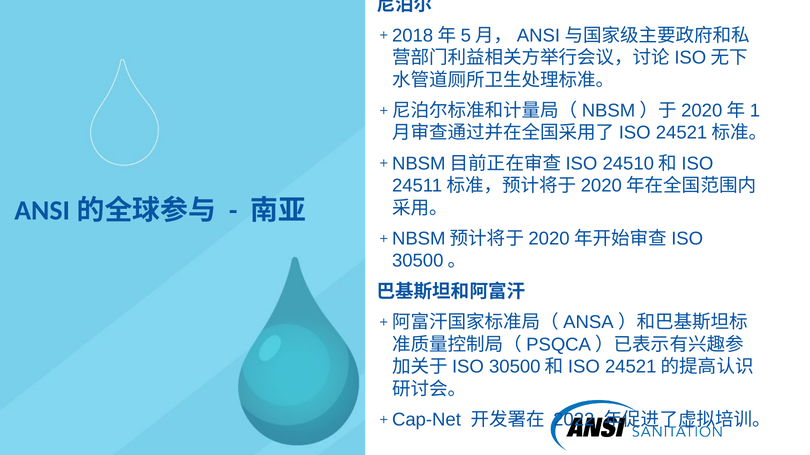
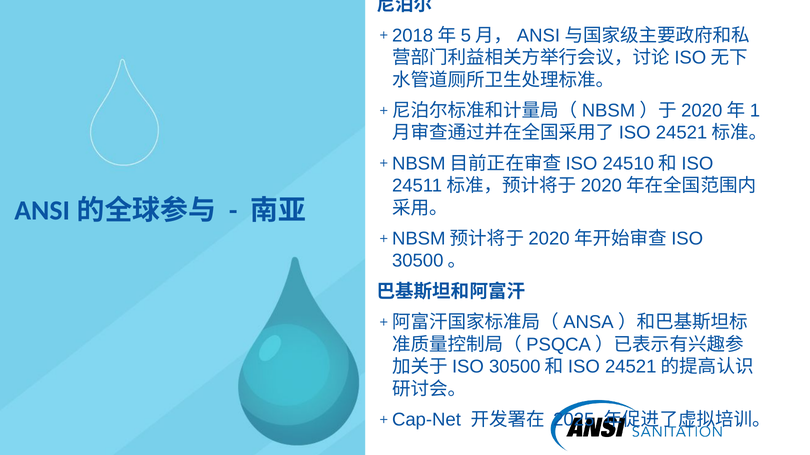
2022: 2022 -> 2025 (574, 420)
